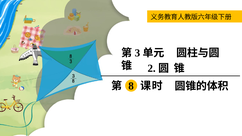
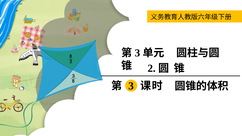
8: 8 -> 3 (131, 86)
